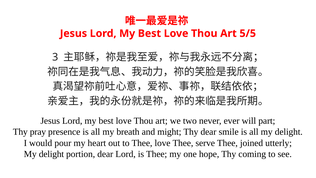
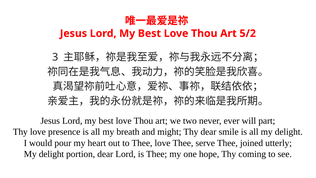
5/5: 5/5 -> 5/2 (248, 33)
Thy pray: pray -> love (38, 132)
